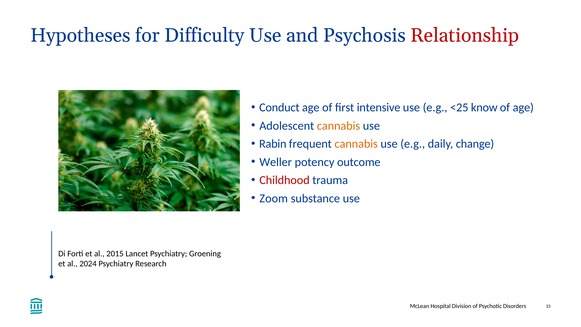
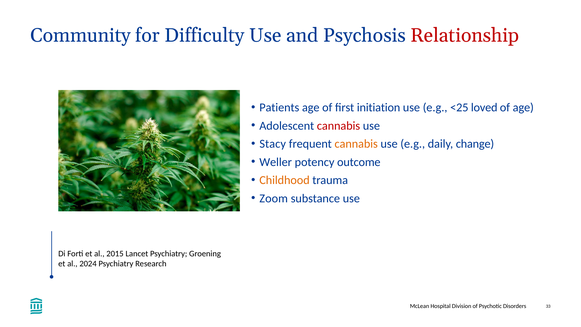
Hypotheses: Hypotheses -> Community (81, 35)
Conduct: Conduct -> Patients (279, 108)
intensive: intensive -> initiation (379, 108)
know: know -> loved (484, 108)
cannabis colour: orange -> red (339, 126)
Rabin: Rabin -> Stacy (273, 144)
Childhood colour: red -> orange (284, 180)
